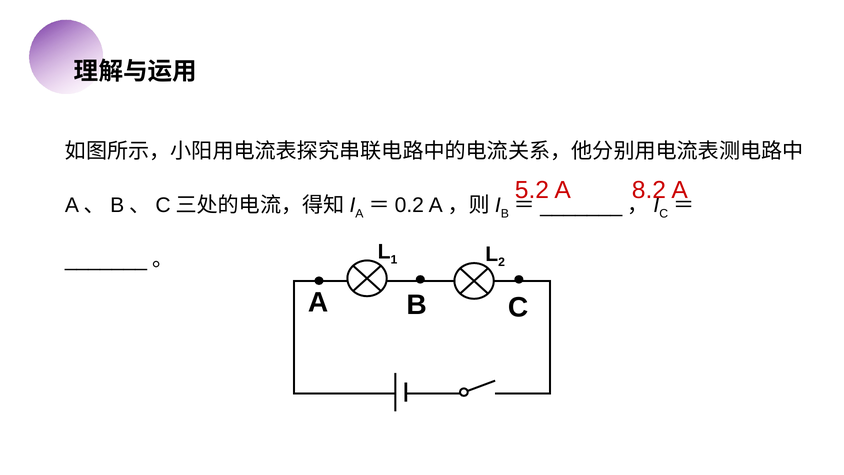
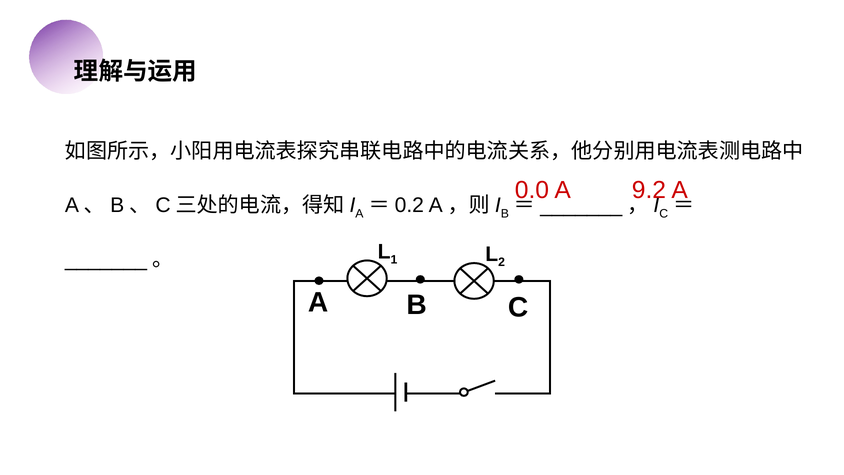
5.2: 5.2 -> 0.0 (532, 190)
8.2: 8.2 -> 9.2 (649, 190)
